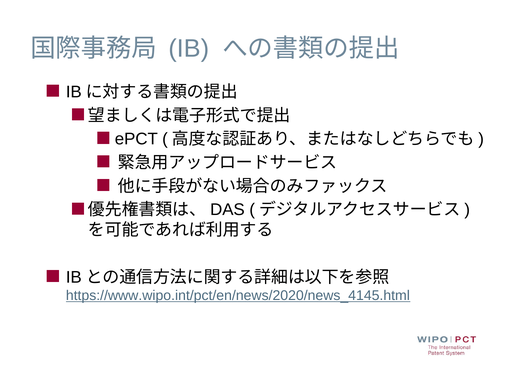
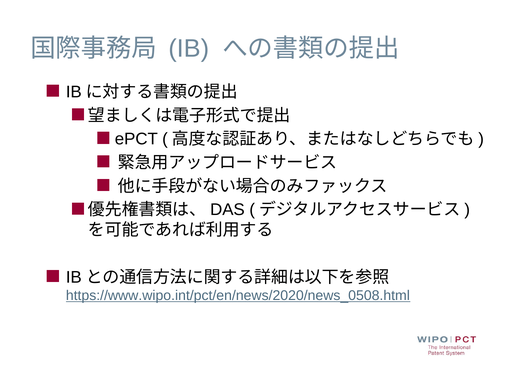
https://www.wipo.int/pct/en/news/2020/news_4145.html: https://www.wipo.int/pct/en/news/2020/news_4145.html -> https://www.wipo.int/pct/en/news/2020/news_0508.html (238, 296)
